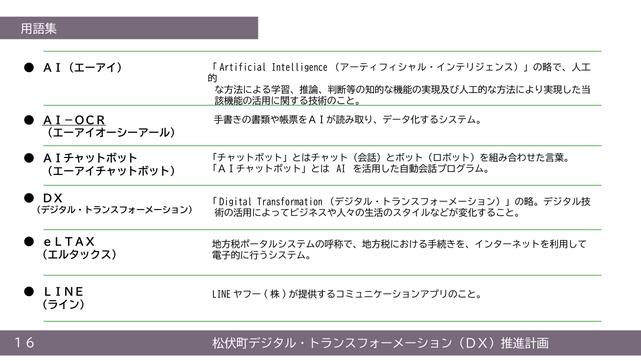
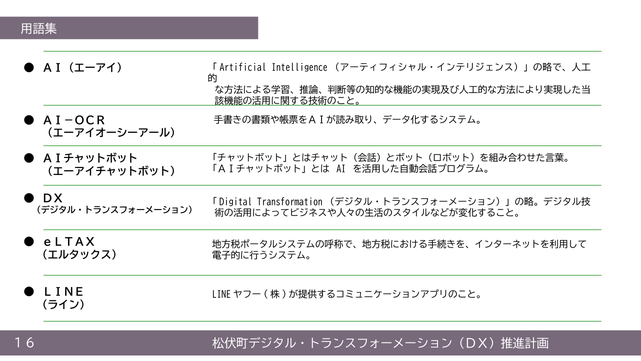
ＡＩ－ＯＣＲ underline: present -> none (74, 120)
